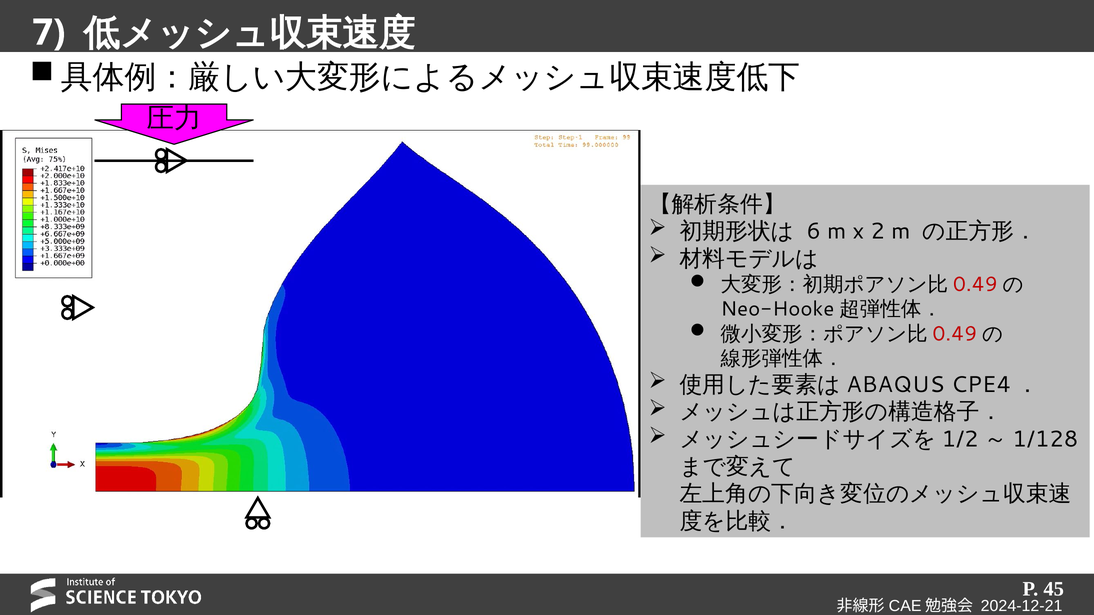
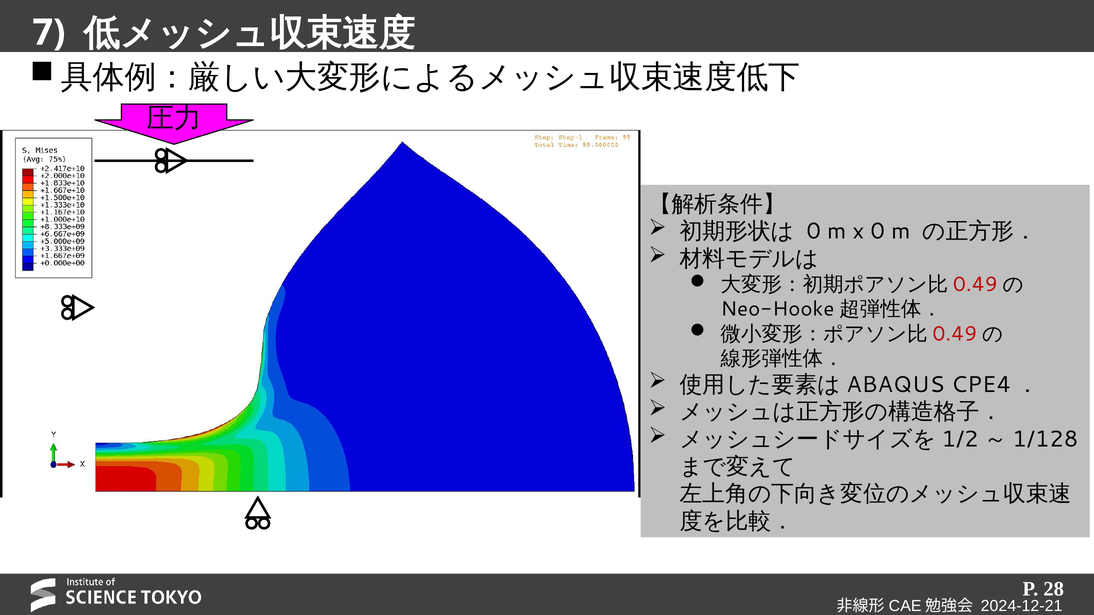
6: 6 -> 0 (814, 232)
x 2: 2 -> 0 (878, 232)
45: 45 -> 28 (1054, 589)
